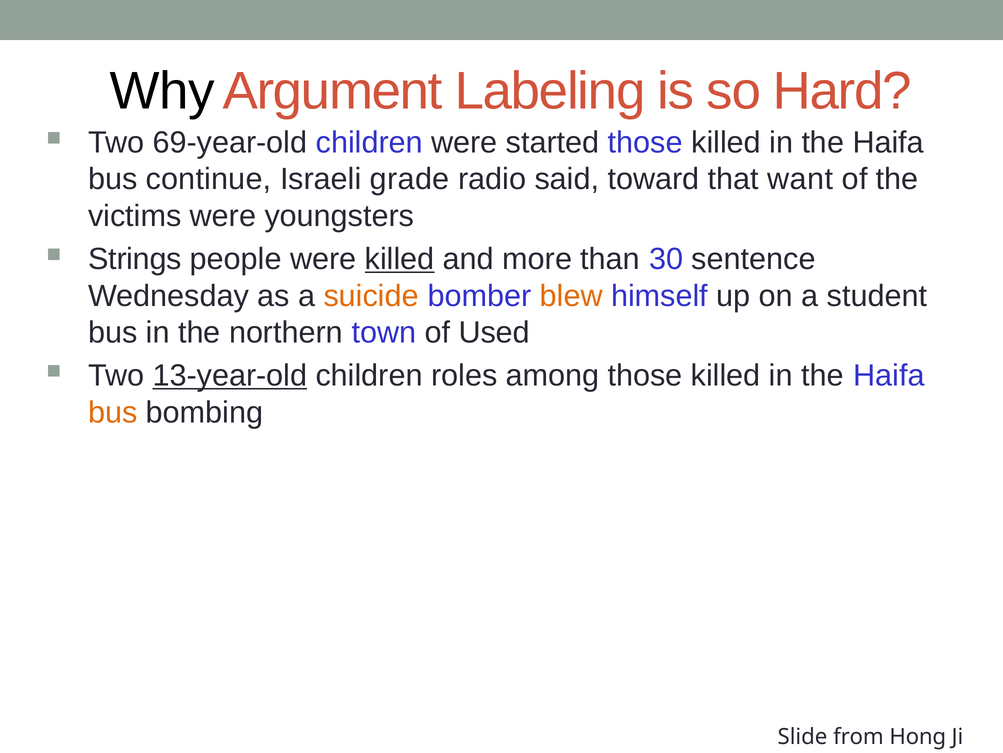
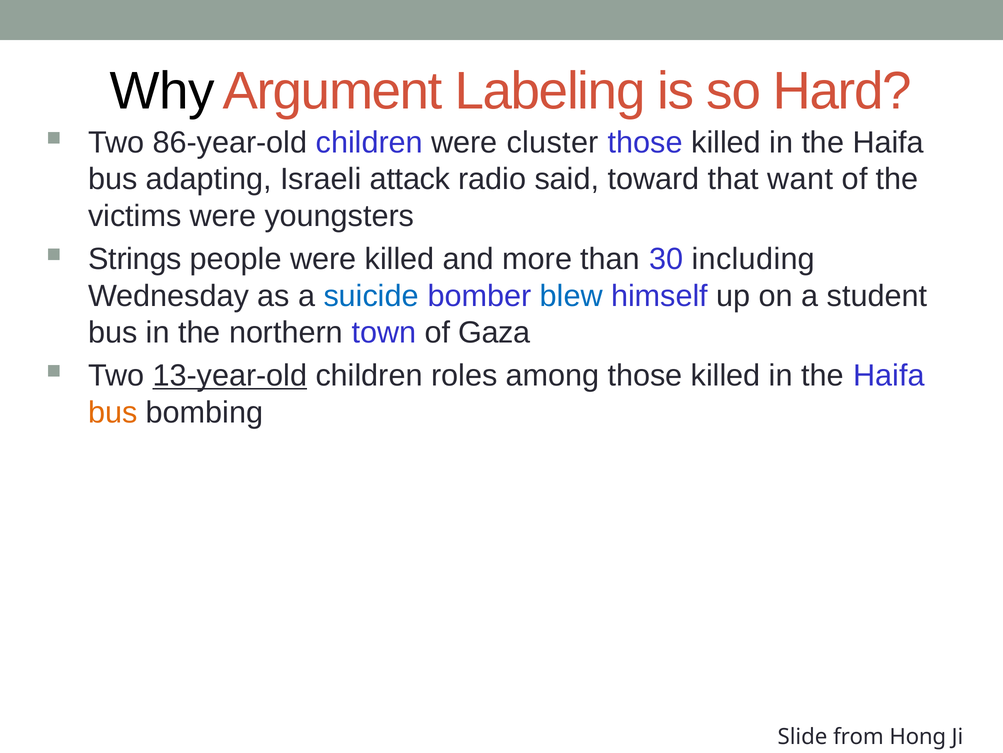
69-year-old: 69-year-old -> 86-year-old (230, 142)
started: started -> cluster (553, 142)
continue: continue -> adapting (209, 179)
grade: grade -> attack (410, 179)
killed underline: present -> none (400, 259)
sentence: sentence -> including (753, 259)
suicide colour: orange -> blue (371, 296)
blew colour: orange -> blue (571, 296)
Used: Used -> Gaza (494, 332)
